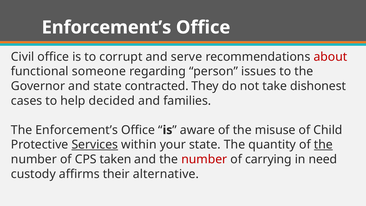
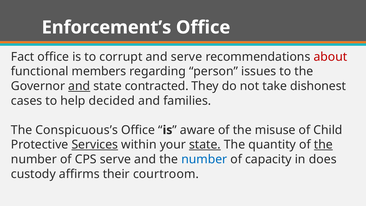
Civil: Civil -> Fact (23, 57)
someone: someone -> members (99, 71)
and underline: none -> present (79, 86)
The Enforcement’s: Enforcement’s -> Conspicuous’s (77, 130)
state underline: none -> present (205, 145)
CPS taken: taken -> serve (115, 159)
number colour: red -> blue (204, 159)
carrying: carrying -> capacity (268, 159)
need: need -> does (323, 159)
alternative: alternative -> courtroom (166, 174)
